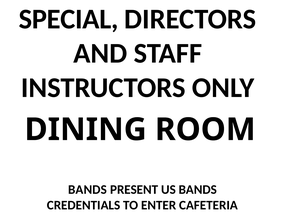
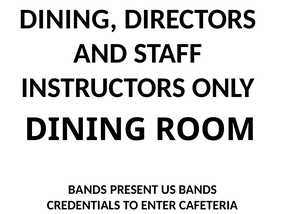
SPECIAL: SPECIAL -> DINING (68, 19)
